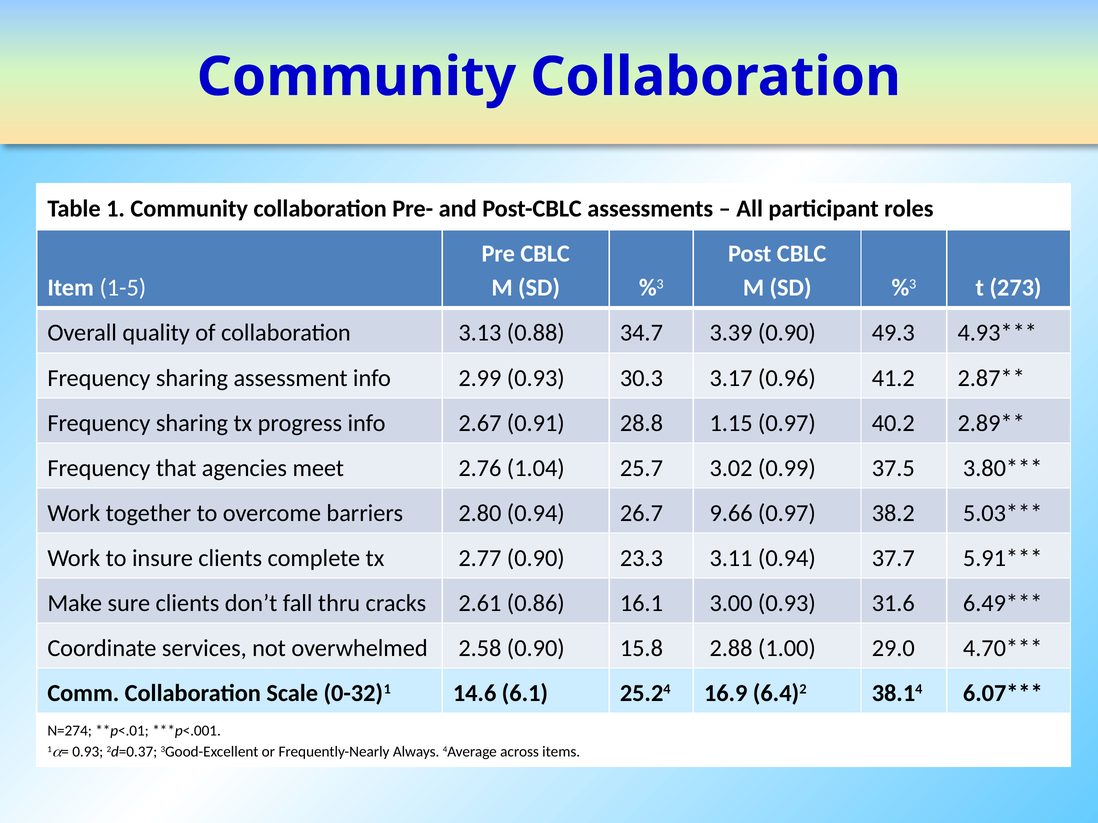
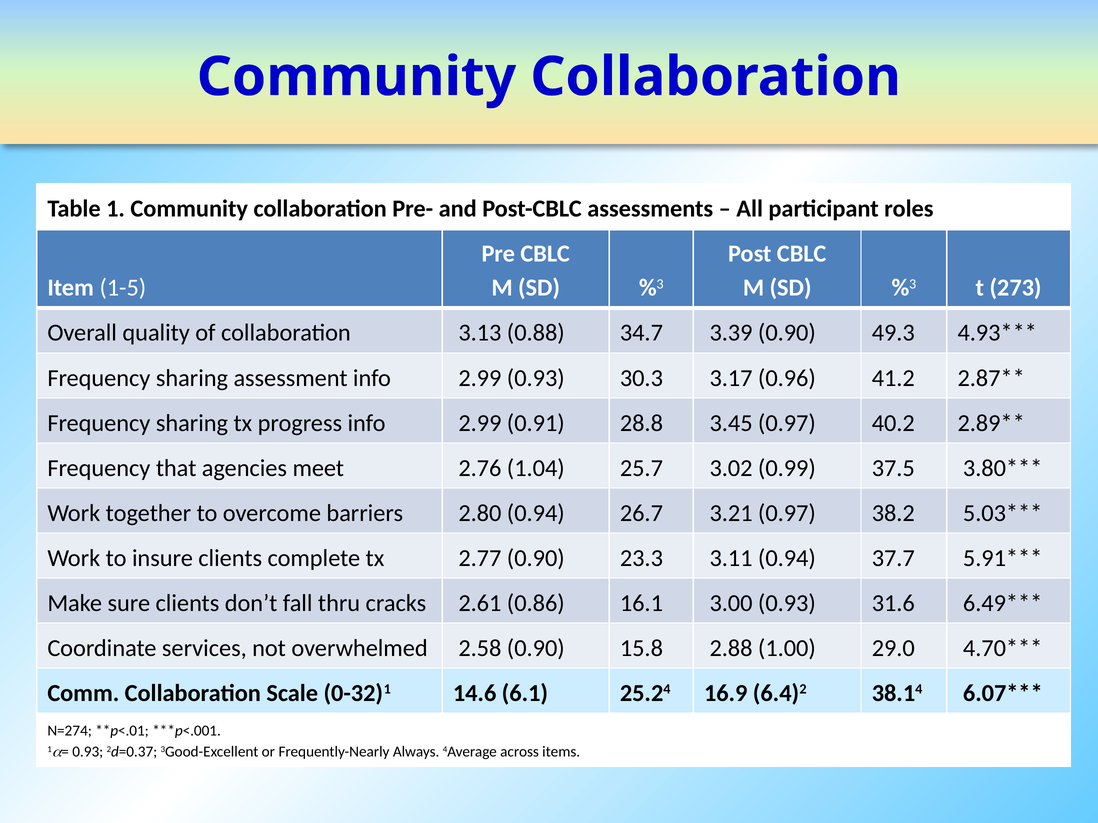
progress info 2.67: 2.67 -> 2.99 (480, 423)
1.15: 1.15 -> 3.45 (731, 423)
9.66: 9.66 -> 3.21 (731, 513)
